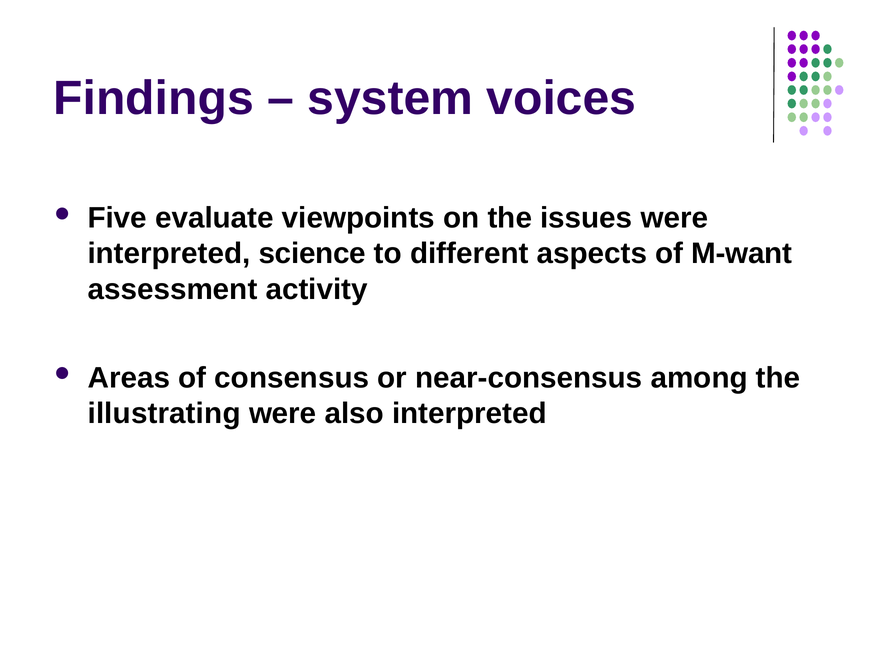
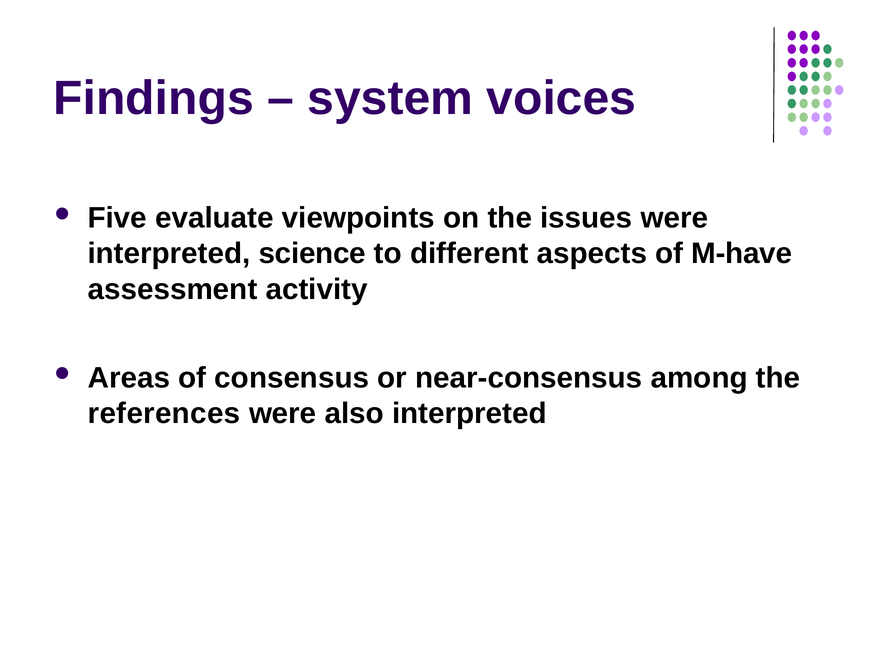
M-want: M-want -> M-have (742, 254)
illustrating: illustrating -> references (164, 414)
